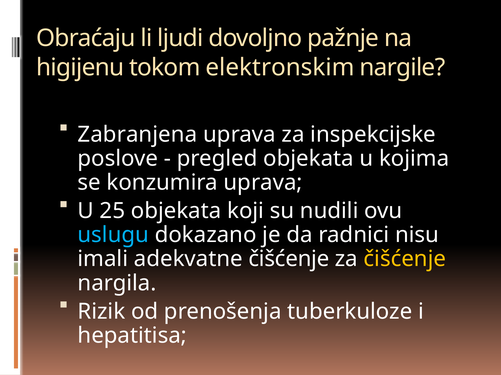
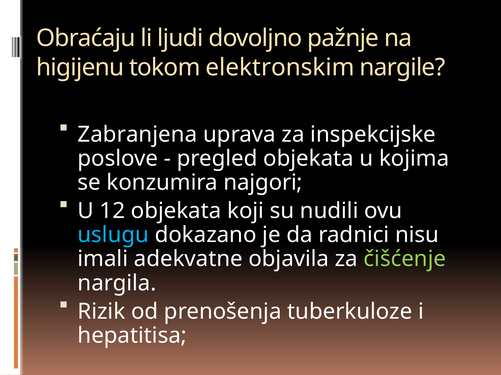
konzumira uprava: uprava -> najgori (263, 183)
25: 25 -> 12 (112, 211)
adekvatne čišćenje: čišćenje -> objavila (289, 260)
čišćenje colour: yellow -> light green (405, 260)
